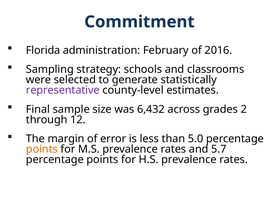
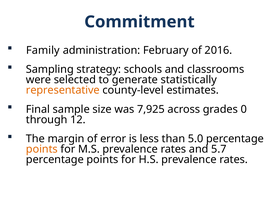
Florida: Florida -> Family (43, 50)
representative colour: purple -> orange (63, 90)
6,432: 6,432 -> 7,925 (151, 109)
2: 2 -> 0 (244, 109)
